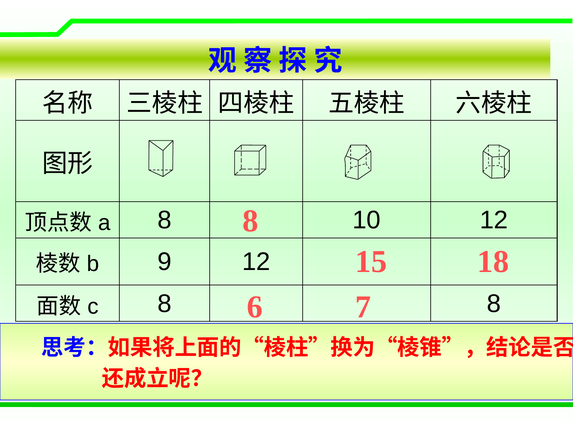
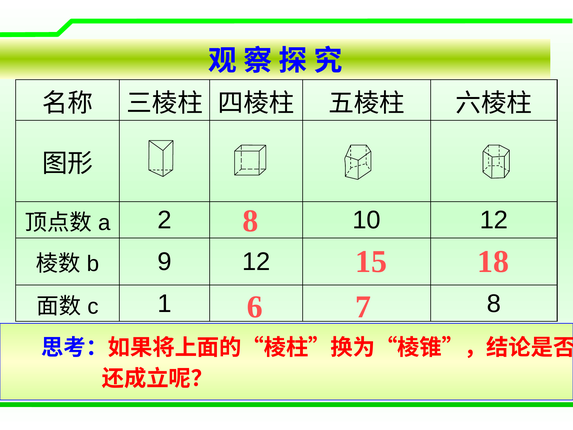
8: 8 -> 2 (165, 220)
8: 8 -> 1 (165, 303)
